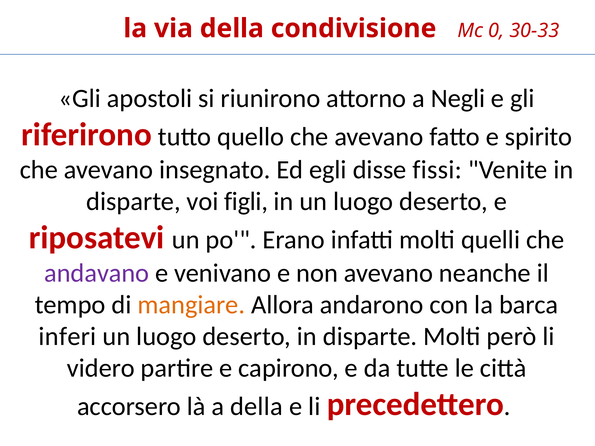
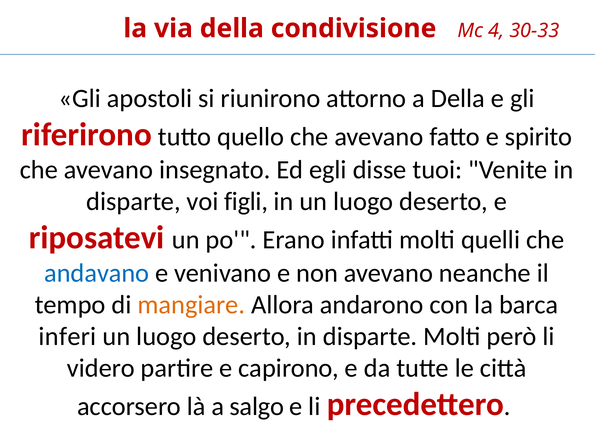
0: 0 -> 4 (496, 31)
a Negli: Negli -> Della (458, 99)
fissi: fissi -> tuoi (437, 170)
andavano colour: purple -> blue (97, 273)
a della: della -> salgo (257, 407)
